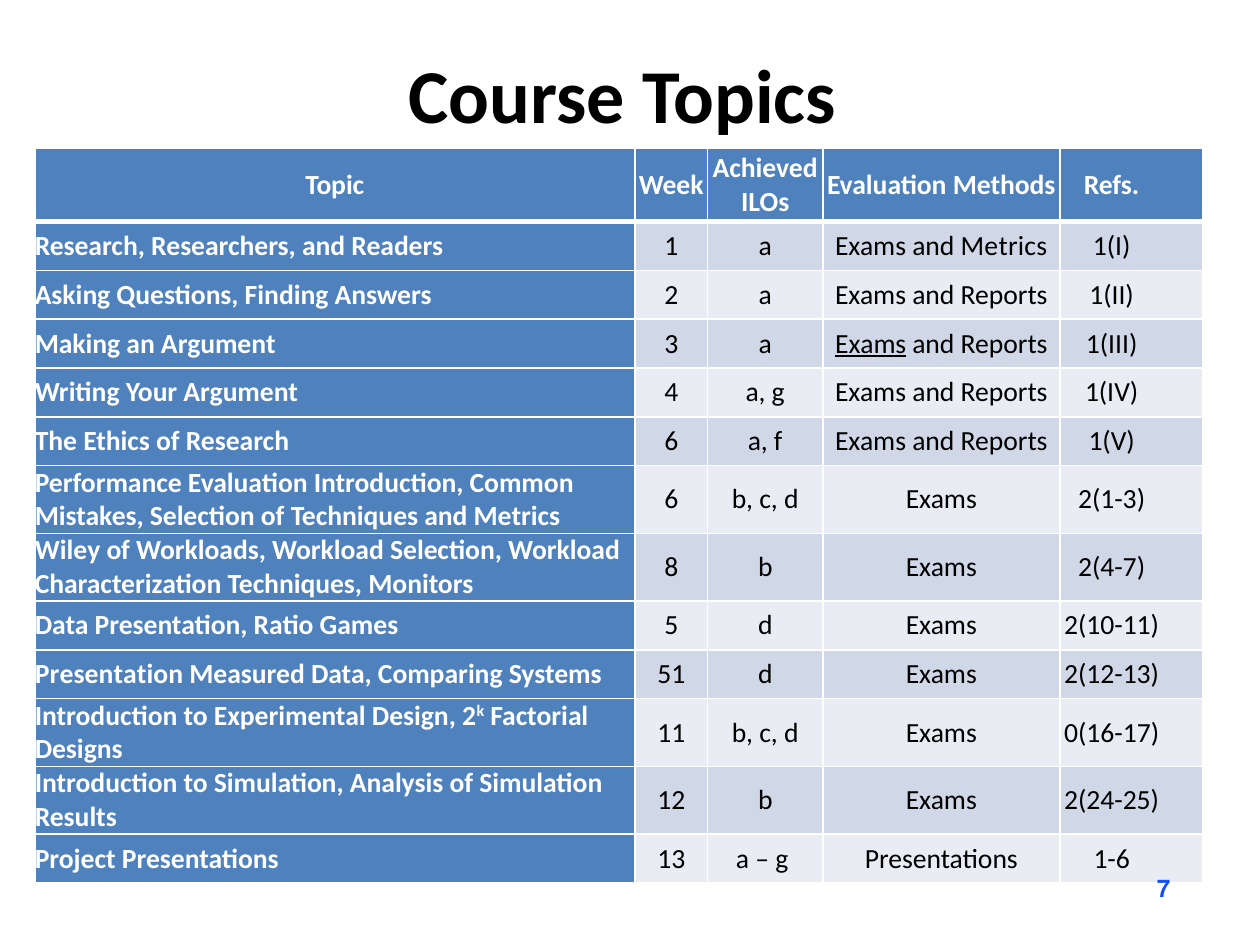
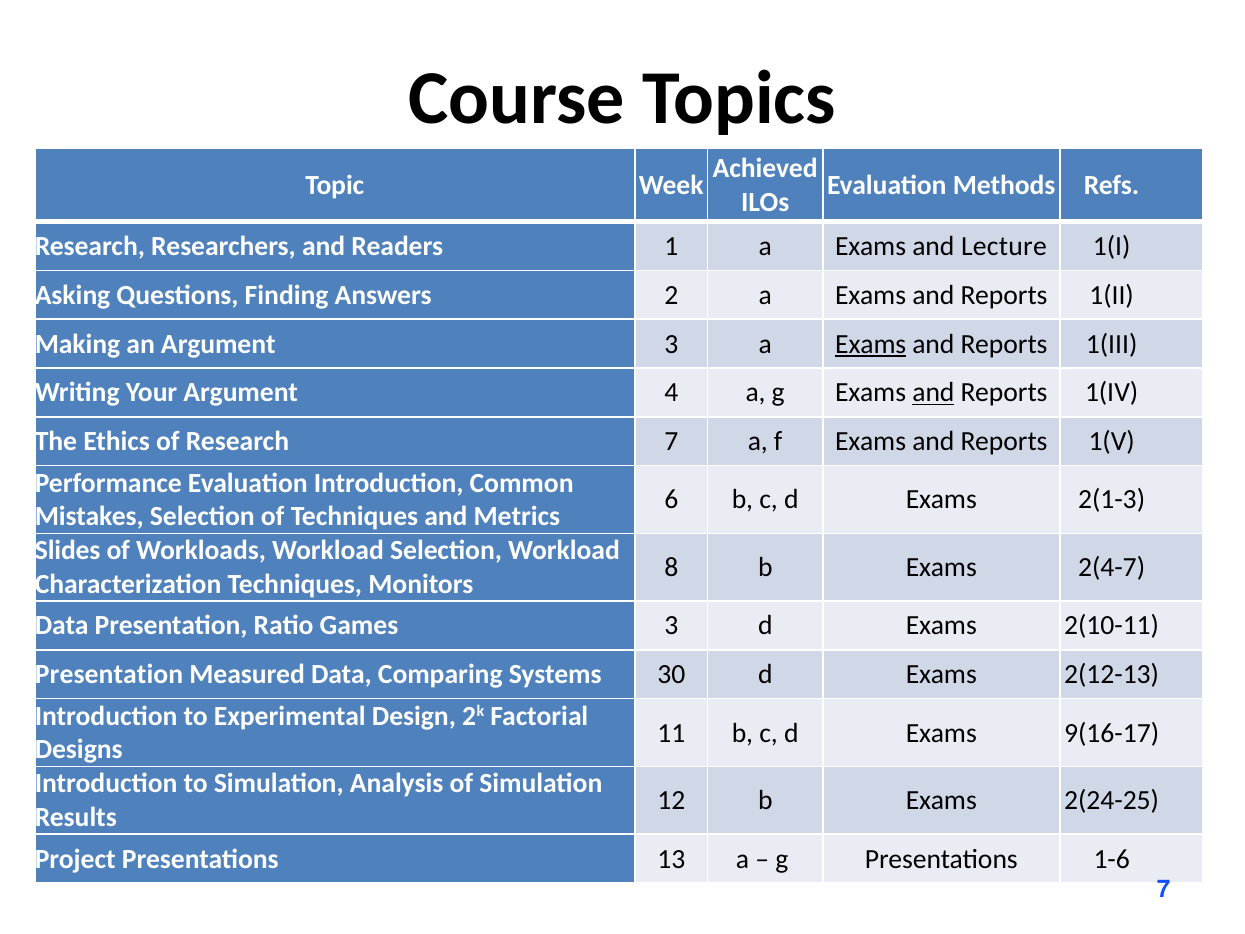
Exams and Metrics: Metrics -> Lecture (1004, 246)
and underline: none -> present (933, 393)
Research 6: 6 -> 7 (671, 441)
Wiley: Wiley -> Slides (68, 550)
Games 5: 5 -> 3 (671, 626)
51: 51 -> 30 (671, 675)
0(16-17: 0(16-17 -> 9(16-17 (1112, 733)
